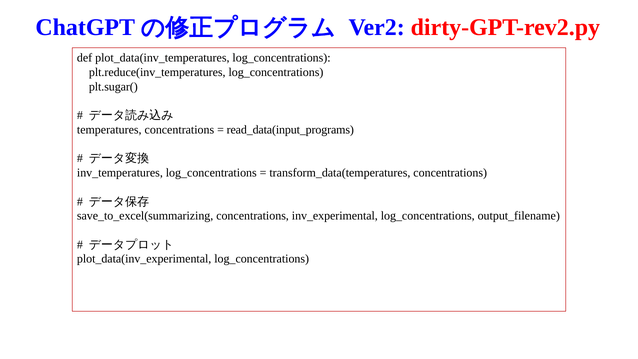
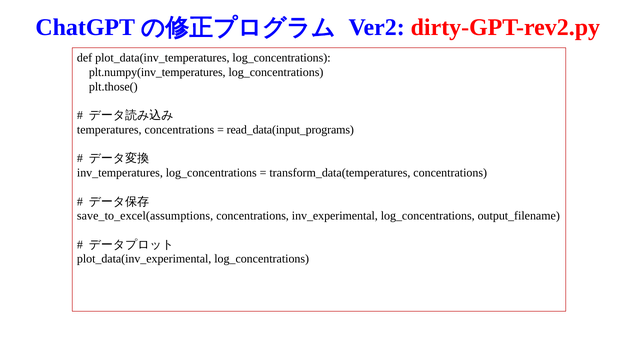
plt.reduce(inv_temperatures: plt.reduce(inv_temperatures -> plt.numpy(inv_temperatures (157, 72)
plt.sugar(: plt.sugar( -> plt.those( (113, 87)
save_to_excel(summarizing: save_to_excel(summarizing -> save_to_excel(assumptions (145, 216)
